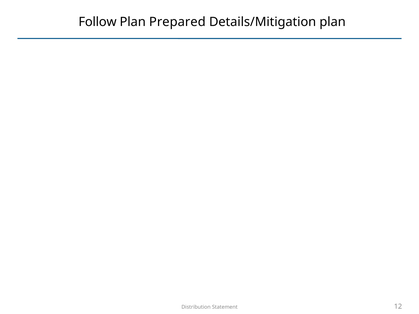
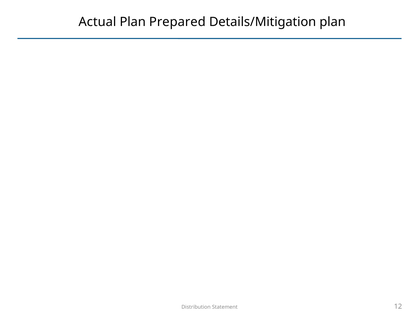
Follow: Follow -> Actual (97, 22)
